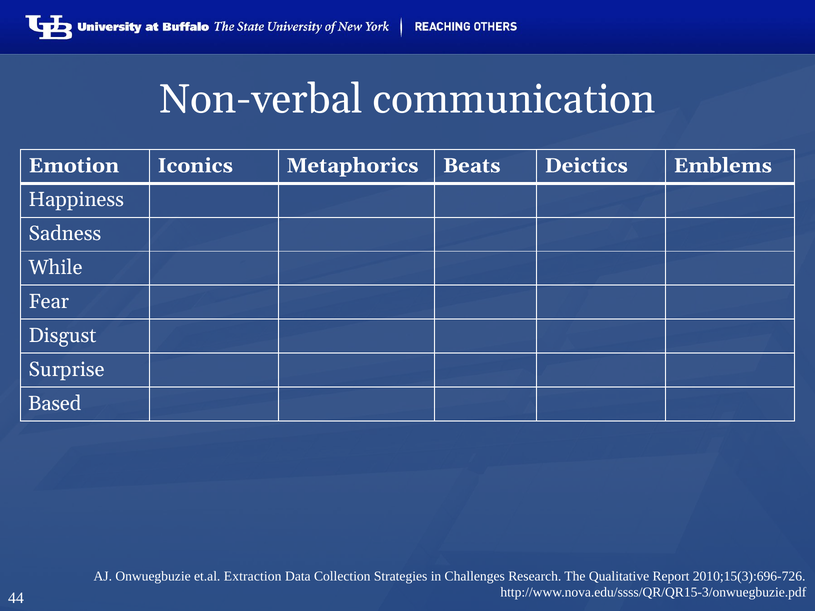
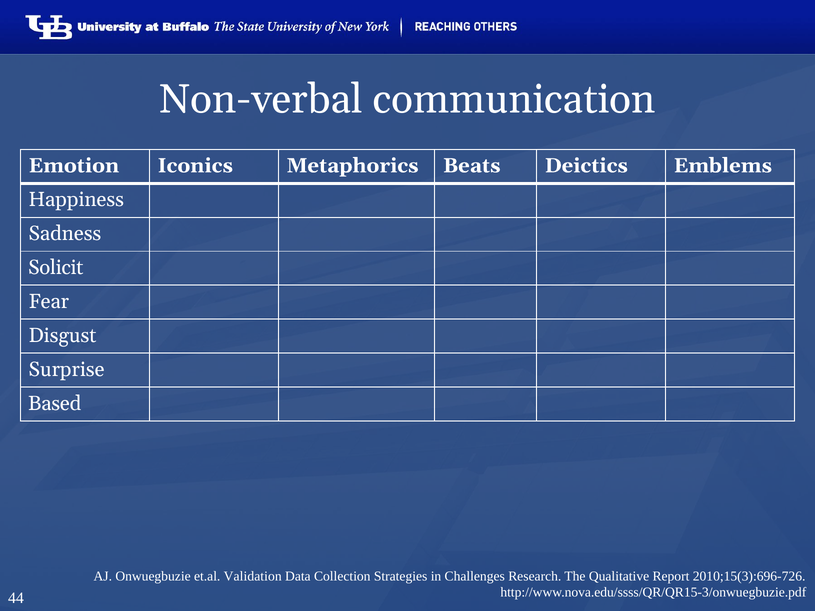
While: While -> Solicit (56, 268)
Extraction: Extraction -> Validation (253, 576)
